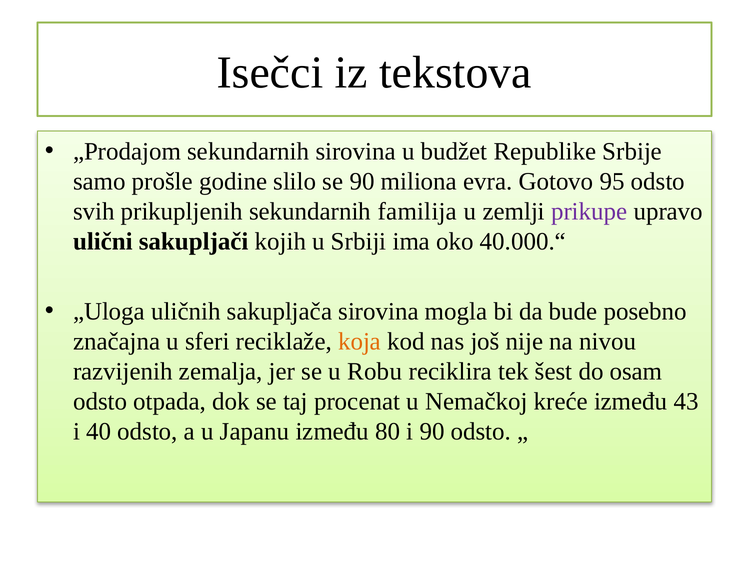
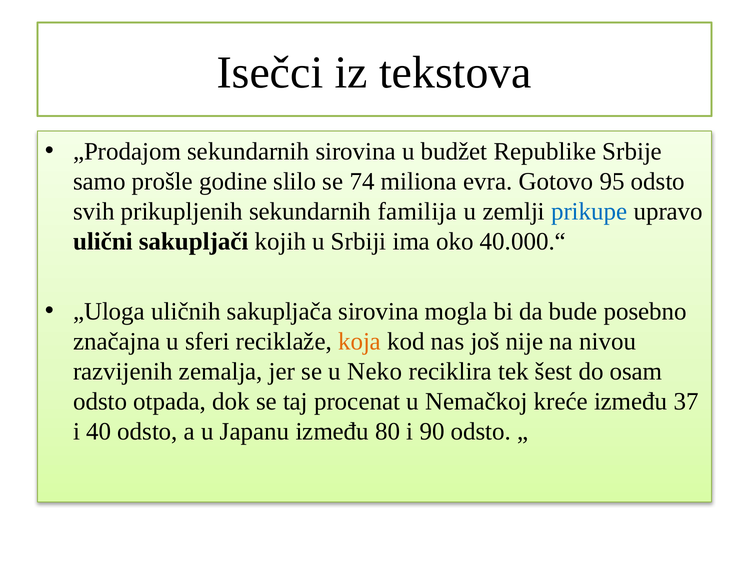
se 90: 90 -> 74 (362, 182)
prikupe colour: purple -> blue (589, 211)
Robu: Robu -> Neko (375, 371)
43: 43 -> 37 (686, 401)
